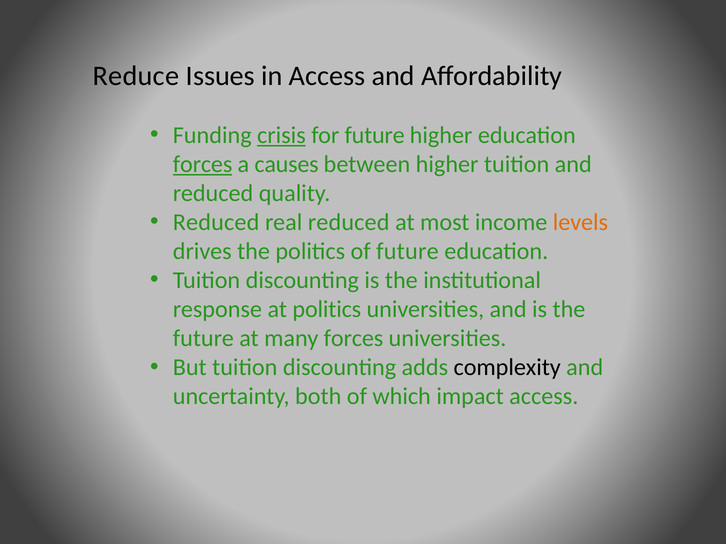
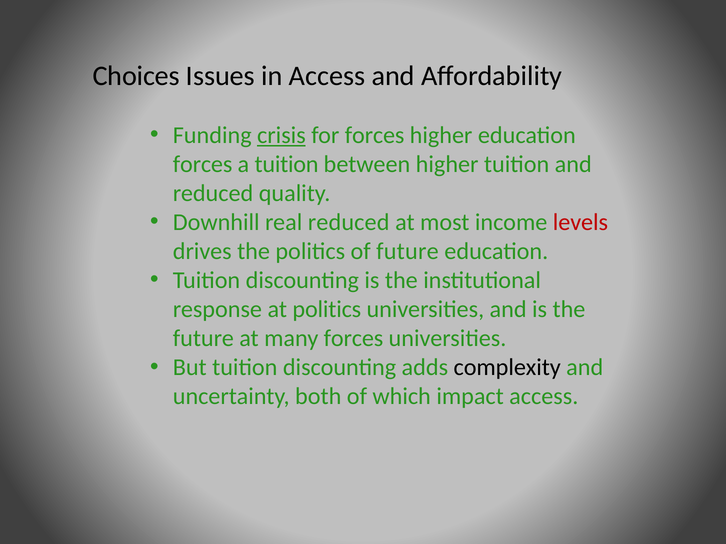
Reduce: Reduce -> Choices (136, 76)
for future: future -> forces (375, 135)
forces underline: present -> none (203, 164)
a causes: causes -> tuition (287, 164)
Reduced: Reduced -> Downhill (216, 223)
levels colour: orange -> red (580, 223)
